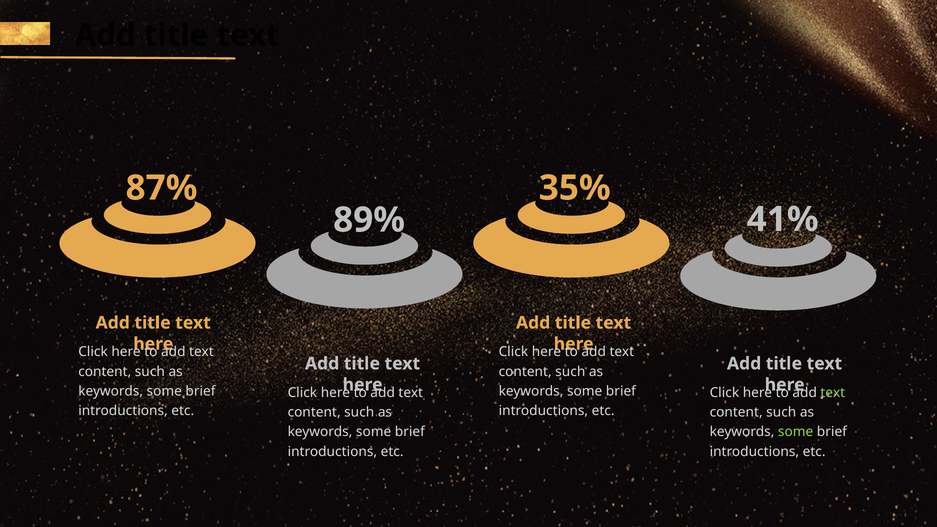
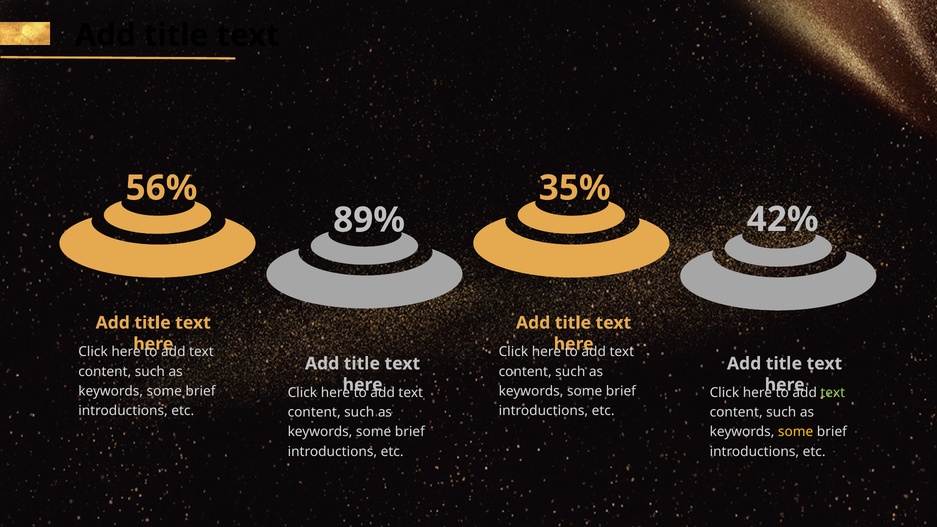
87%: 87% -> 56% (161, 188)
41%: 41% -> 42% (783, 219)
some colour: light green -> yellow (796, 432)
